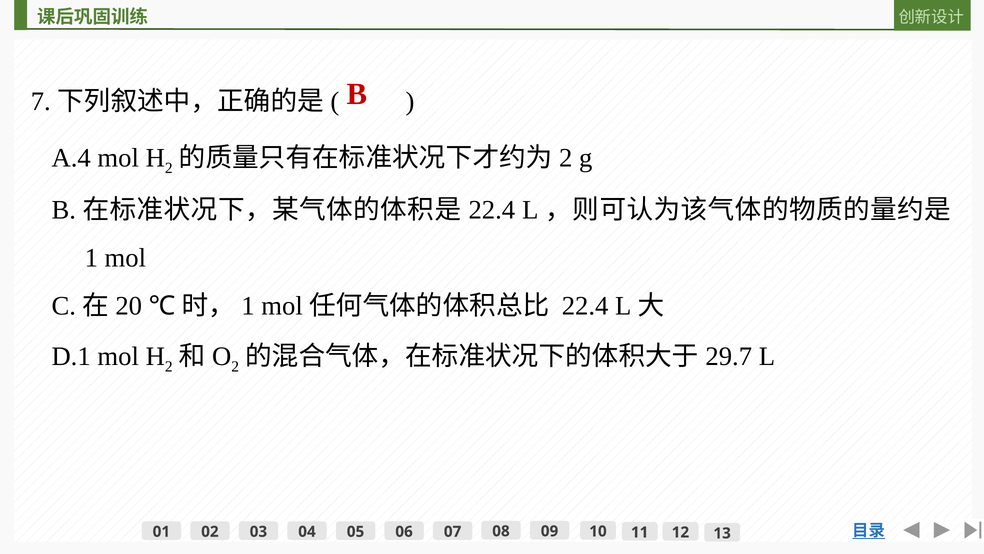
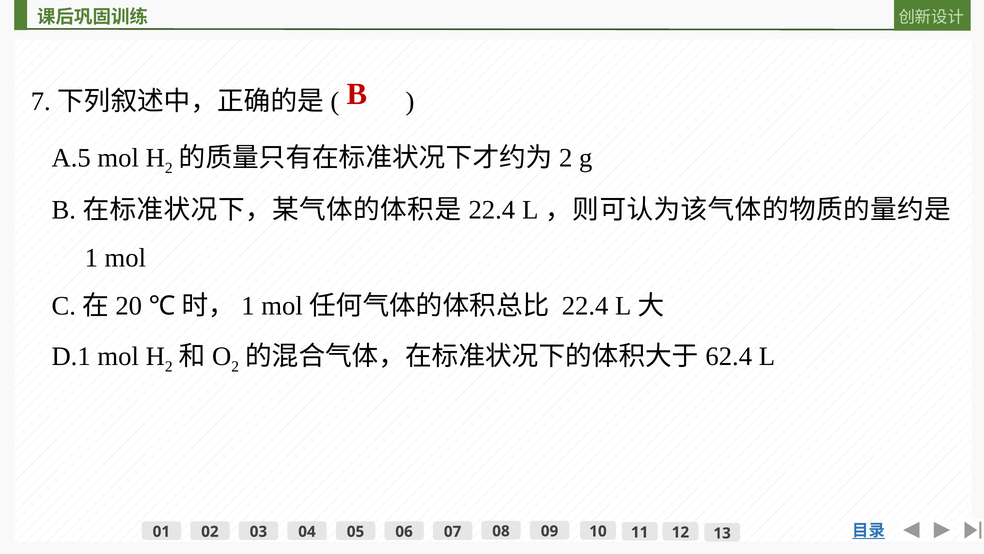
A.4: A.4 -> A.5 (71, 158)
29.7: 29.7 -> 62.4 (729, 356)
